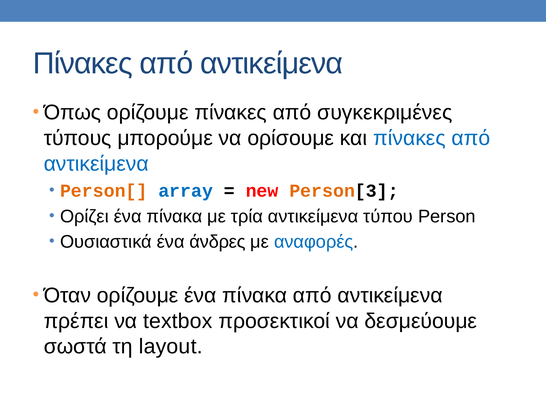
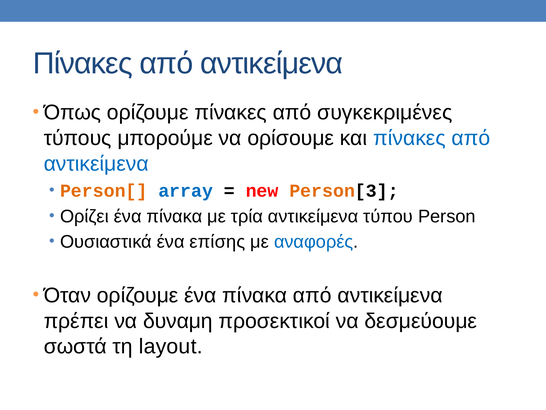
άνδρες: άνδρες -> επίσης (217, 242)
textbox: textbox -> δυναμη (178, 321)
